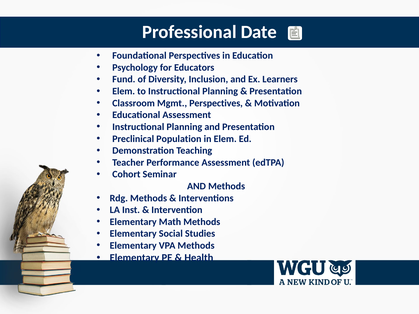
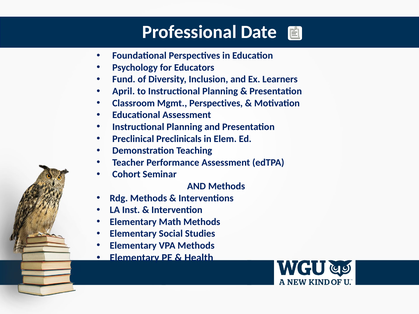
Elem: Elem -> April (124, 91)
Population: Population -> Preclinicals (179, 139)
